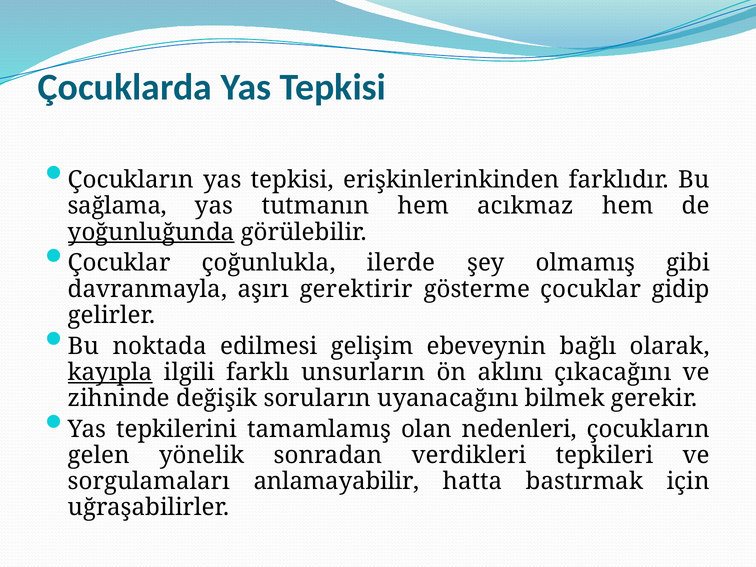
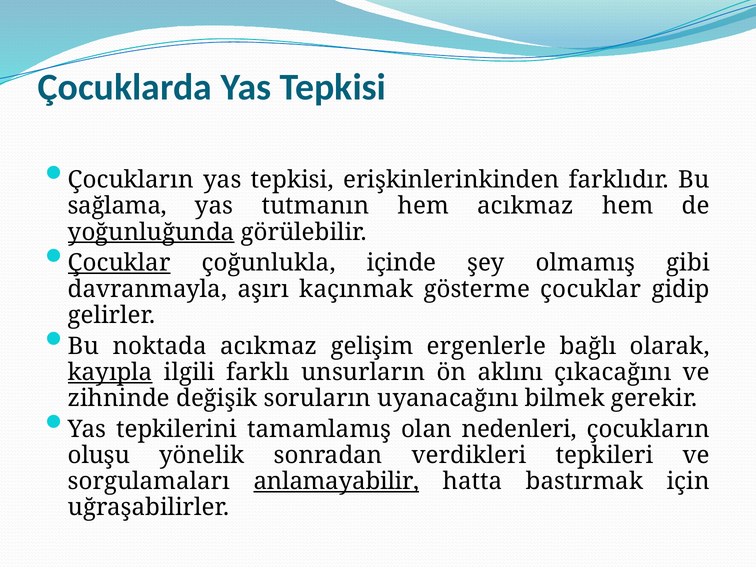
Çocuklar underline: none -> present (119, 263)
ilerde: ilerde -> içinde (401, 263)
gerektirir: gerektirir -> kaçınmak (356, 289)
noktada edilmesi: edilmesi -> acıkmaz (269, 346)
ebeveynin: ebeveynin -> ergenlerle (486, 346)
gelen: gelen -> oluşu (99, 455)
anlamayabilir underline: none -> present (337, 481)
